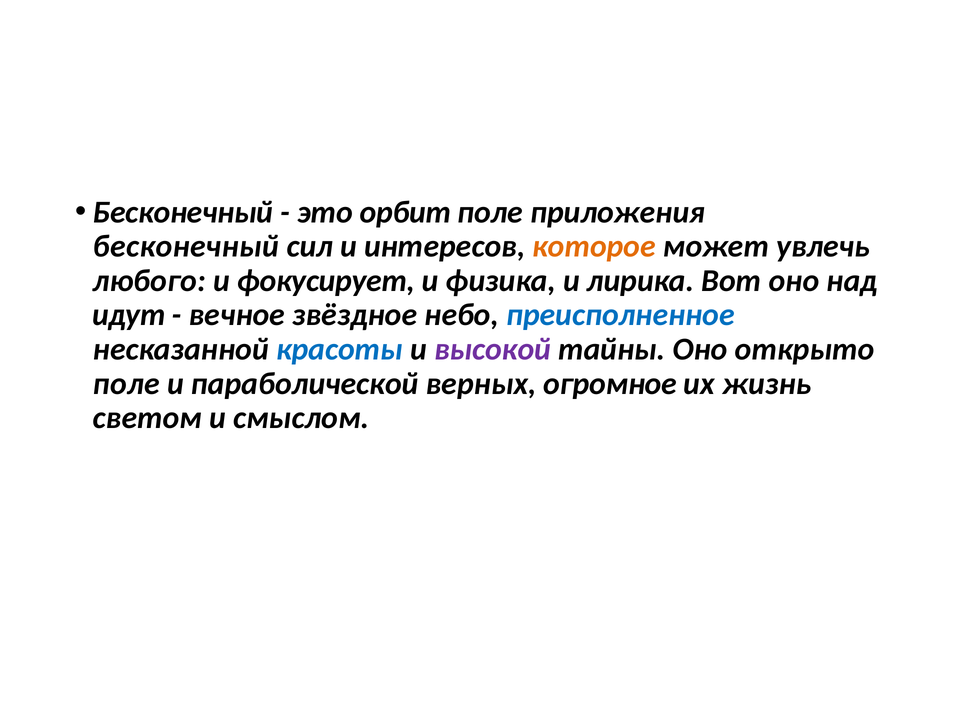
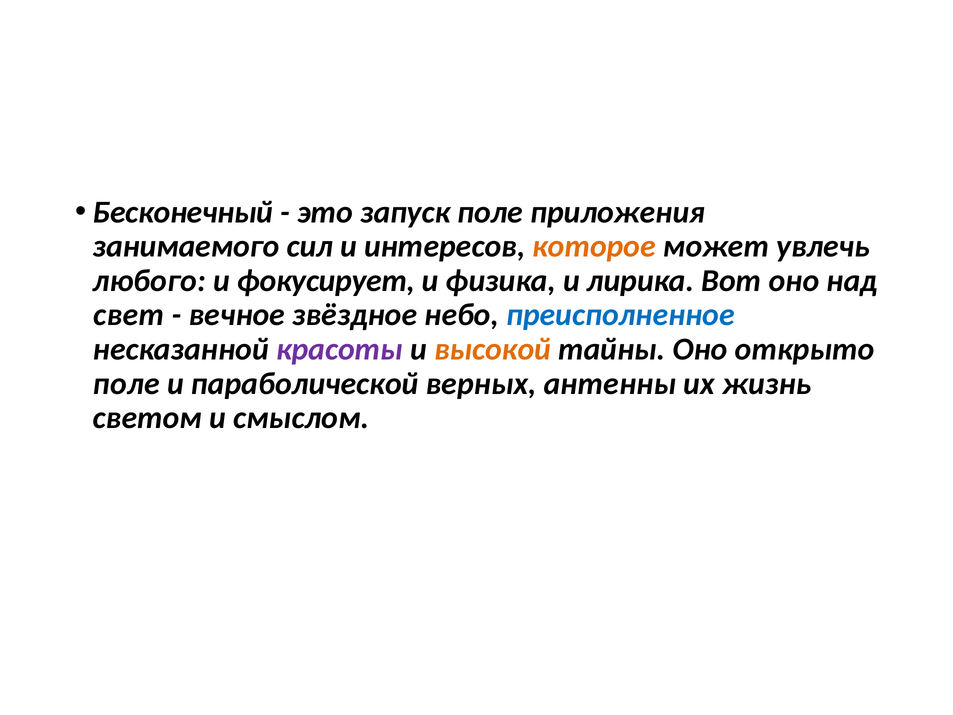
орбит: орбит -> запуск (405, 212)
бесконечный: бесконечный -> занимаемого (186, 246)
идут: идут -> свет (129, 315)
красоты colour: blue -> purple (340, 349)
высокой colour: purple -> orange (493, 349)
огромное: огромное -> антенны (610, 383)
